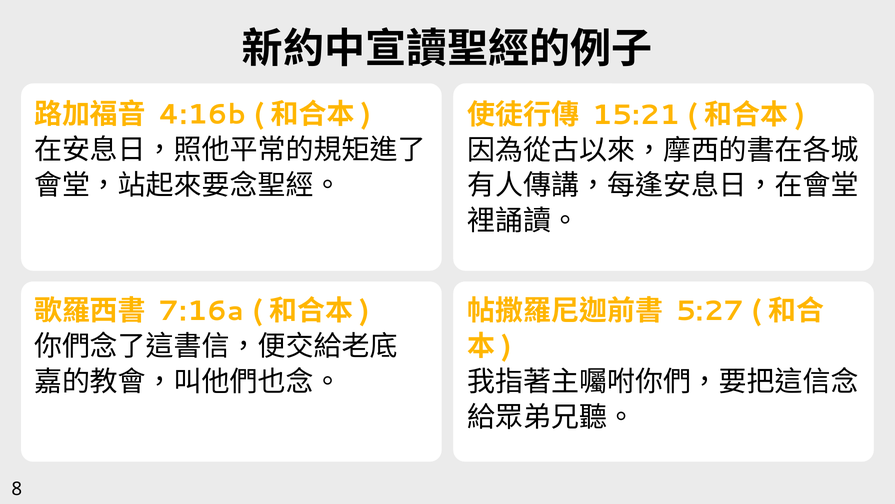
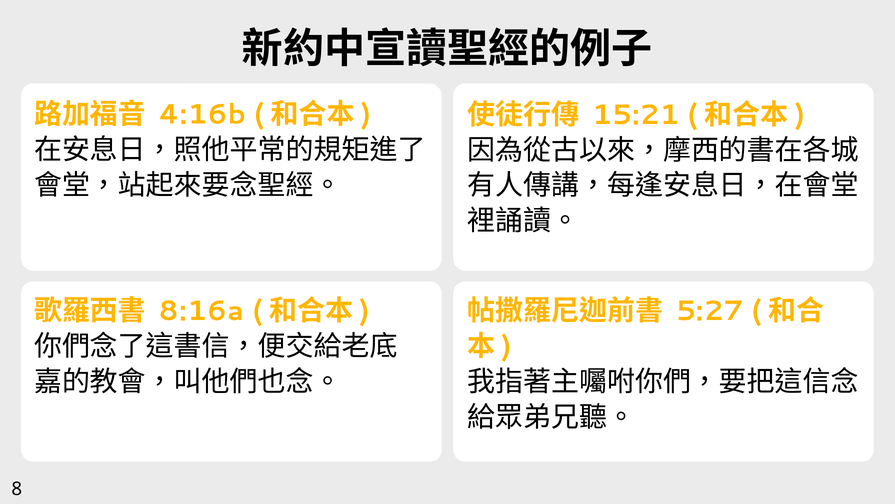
7:16a: 7:16a -> 8:16a (202, 311)
